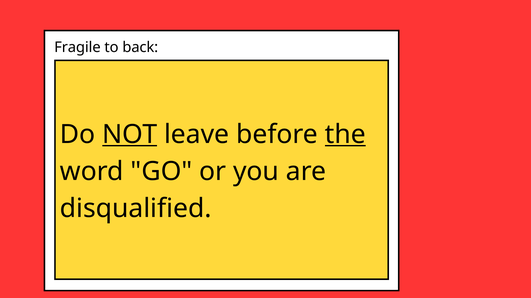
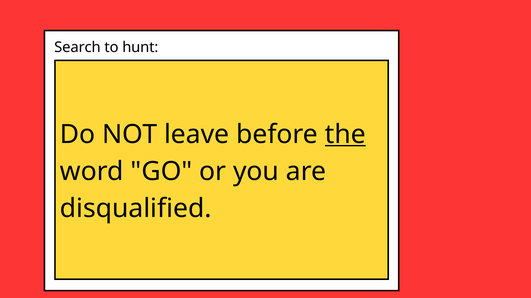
Fragile: Fragile -> Search (77, 48)
back: back -> hunt (140, 48)
NOT underline: present -> none (130, 135)
